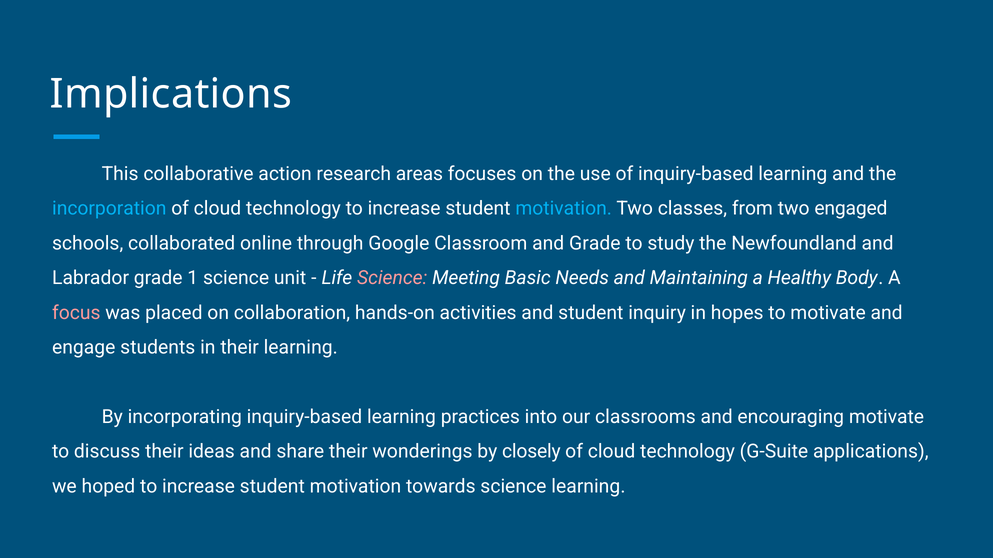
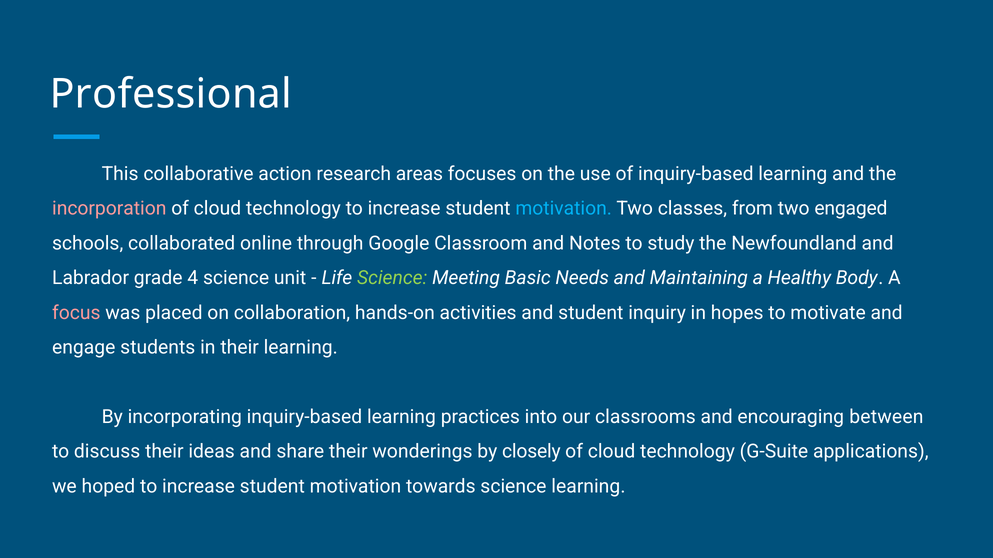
Implications: Implications -> Professional (171, 94)
incorporation colour: light blue -> pink (109, 209)
and Grade: Grade -> Notes (595, 243)
1: 1 -> 4 (193, 278)
Science colour: pink -> light green (392, 278)
encouraging motivate: motivate -> between (886, 417)
